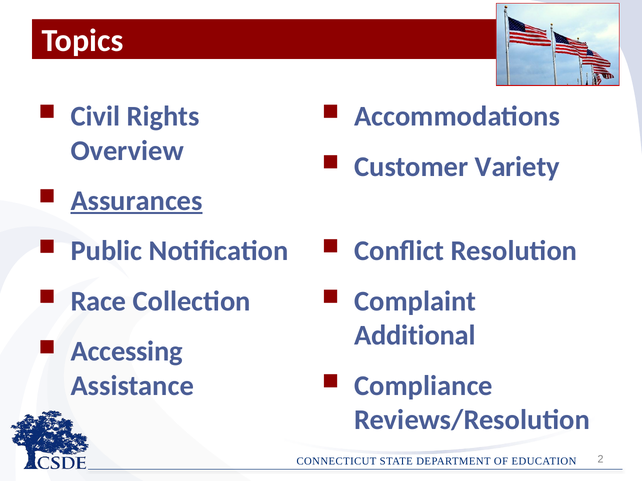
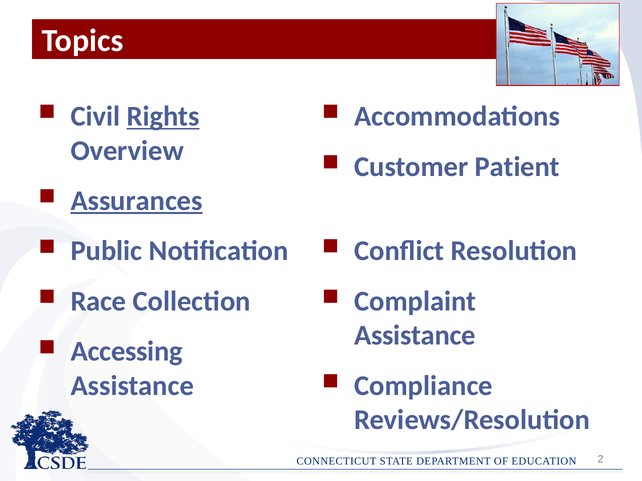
Rights underline: none -> present (163, 117)
Variety: Variety -> Patient (517, 167)
Additional: Additional -> Assistance (415, 336)
